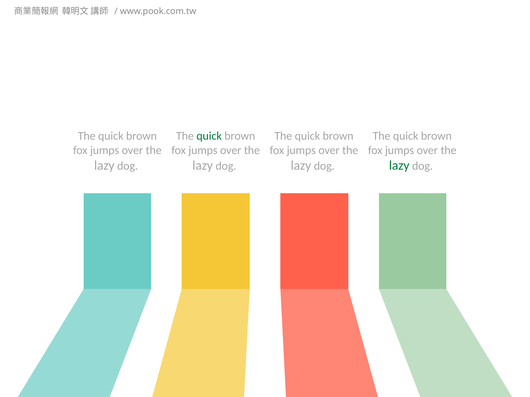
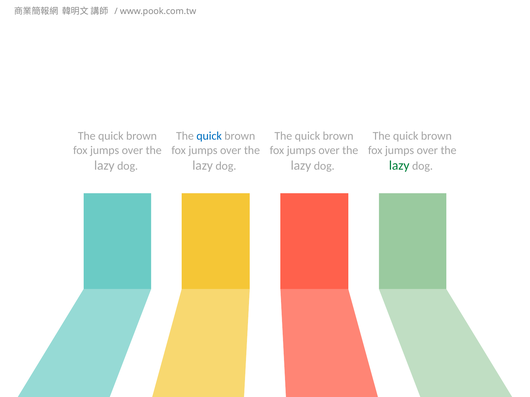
quick colour: green -> blue (209, 136)
